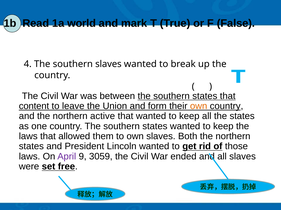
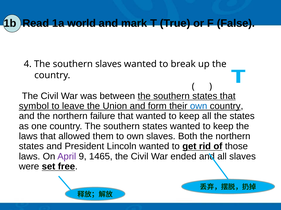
content: content -> symbol (34, 106)
own colour: orange -> blue (199, 106)
active: active -> failure (103, 116)
3059: 3059 -> 1465 (101, 157)
